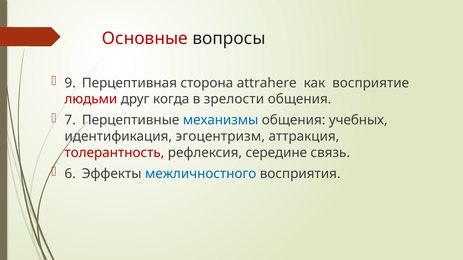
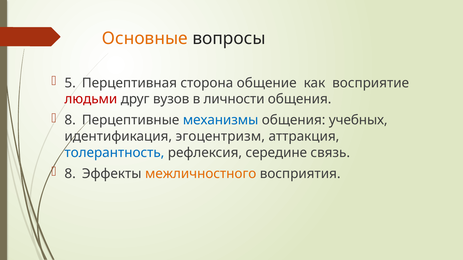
Основные colour: red -> orange (145, 39)
9: 9 -> 5 (70, 83)
attrahere: attrahere -> общение (267, 83)
когда: когда -> вузов (171, 99)
зрелости: зрелости -> личности (234, 99)
7: 7 -> 8 (70, 120)
толерантность colour: red -> blue (114, 153)
6: 6 -> 8 (70, 174)
межличностного colour: blue -> orange (201, 174)
